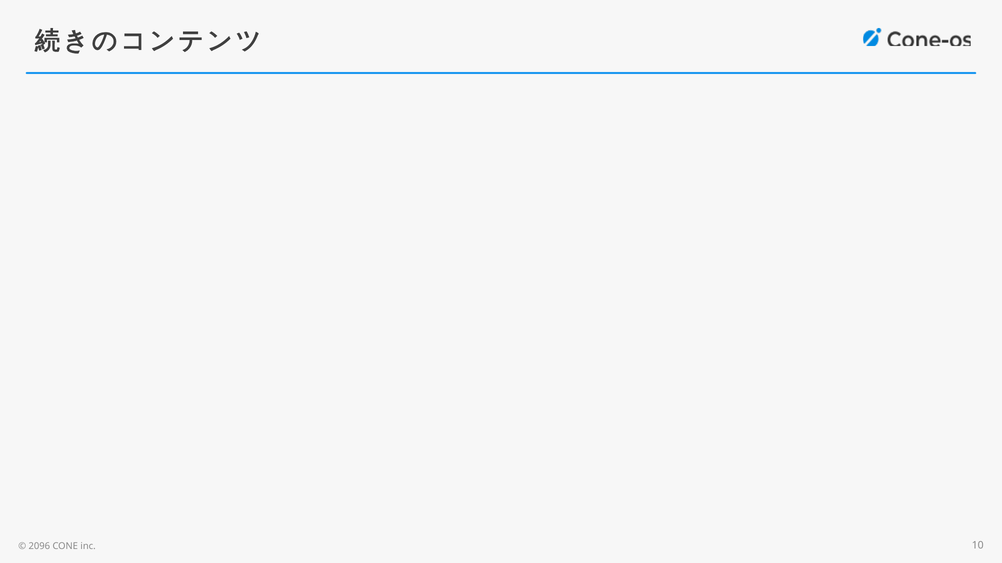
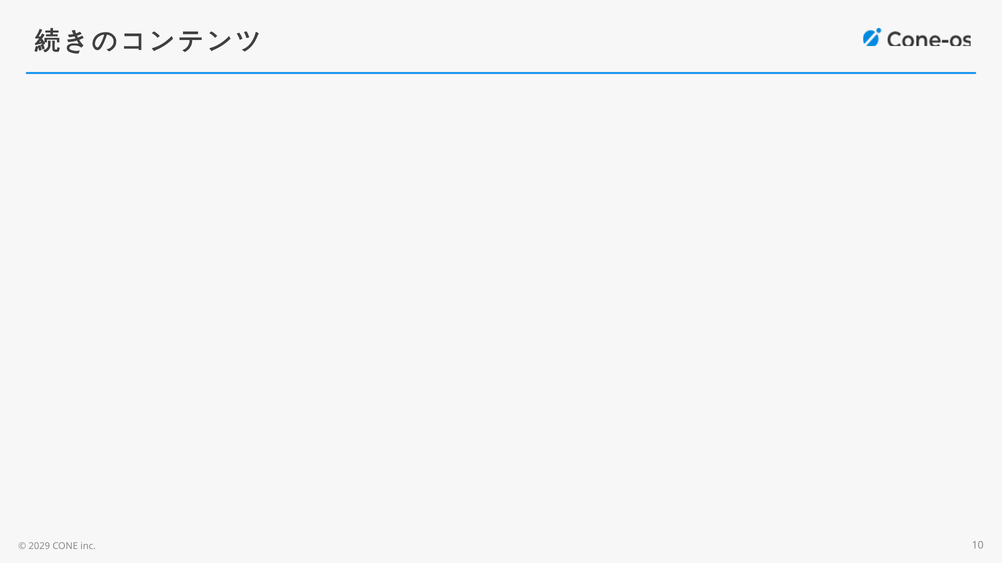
2096: 2096 -> 2029 (39, 547)
